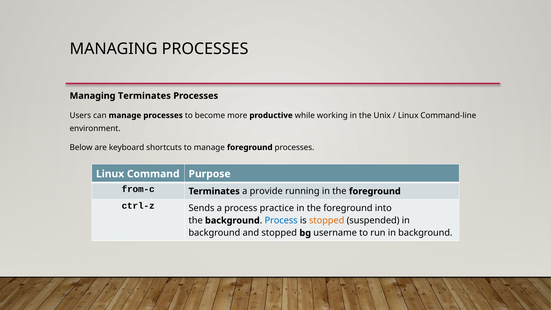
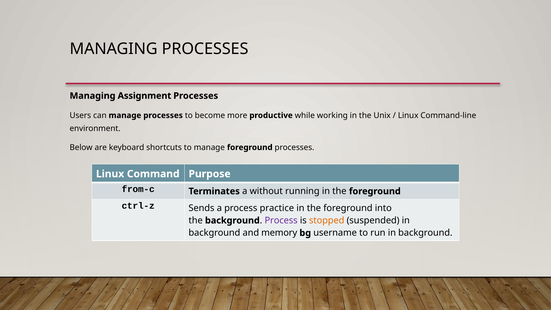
Managing Terminates: Terminates -> Assignment (144, 96)
provide: provide -> without (266, 191)
Process colour: blue -> purple (281, 220)
and stopped: stopped -> memory (279, 233)
